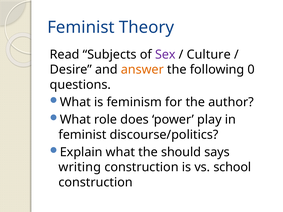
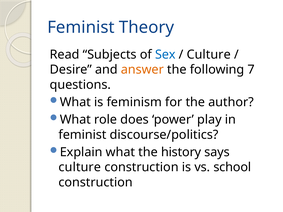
Sex colour: purple -> blue (165, 55)
0: 0 -> 7 (251, 70)
should: should -> history (181, 152)
writing: writing -> culture (80, 167)
